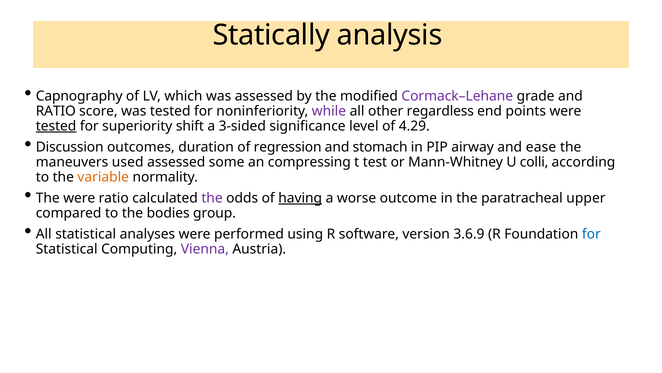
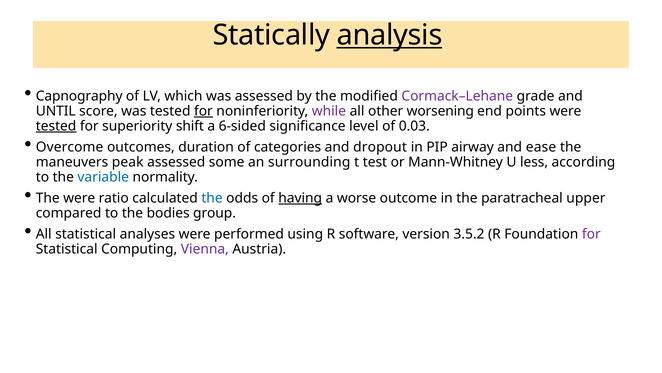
analysis underline: none -> present (390, 35)
RATIO: RATIO -> UNTIL (56, 111)
for underline: none -> present (203, 111)
regardless: regardless -> worsening (440, 111)
3-sided: 3-sided -> 6-sided (242, 126)
4.29: 4.29 -> 0.03 (414, 126)
Discussion: Discussion -> Overcome (70, 147)
regression: regression -> categories (288, 147)
stomach: stomach -> dropout (380, 147)
used: used -> peak (128, 162)
compressing: compressing -> surrounding (309, 162)
colli: colli -> less (534, 162)
variable colour: orange -> blue (103, 177)
the colour: purple -> blue (212, 198)
3.6.9: 3.6.9 -> 3.5.2 (469, 234)
for colour: blue -> purple (591, 234)
